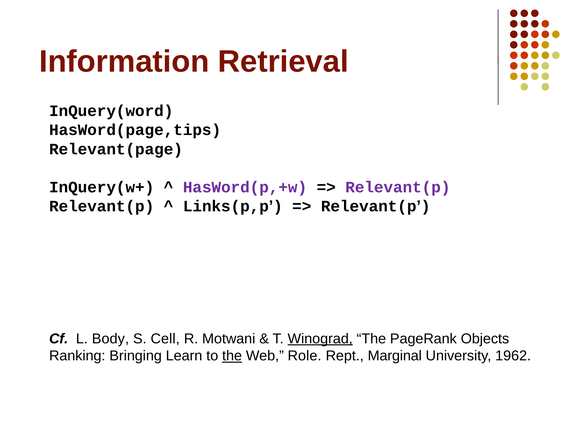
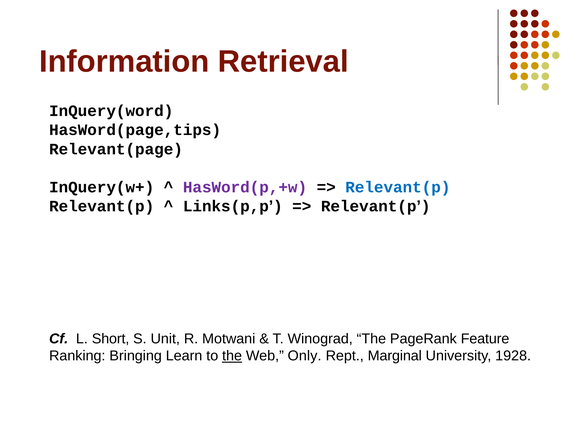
Relevant(p colour: purple -> blue (398, 187)
Body: Body -> Short (111, 339)
Cell: Cell -> Unit (165, 339)
Winograd underline: present -> none (320, 339)
Objects: Objects -> Feature (485, 339)
Role: Role -> Only (305, 356)
1962: 1962 -> 1928 (513, 356)
